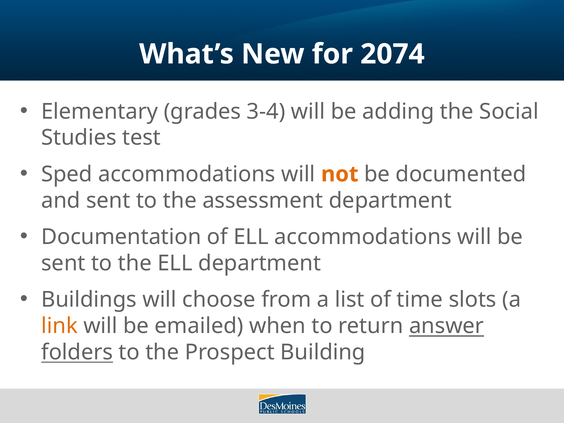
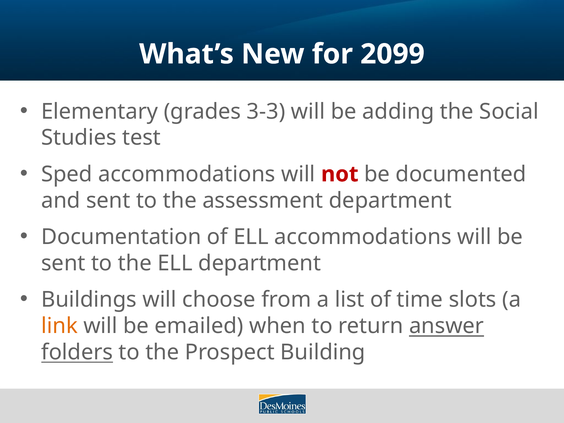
2074: 2074 -> 2099 (392, 54)
3-4: 3-4 -> 3-3 (266, 111)
not colour: orange -> red (340, 174)
